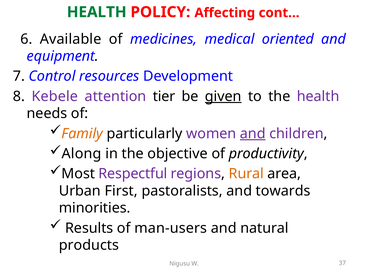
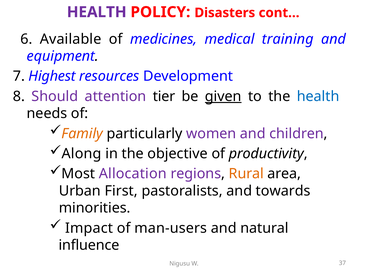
HEALTH colour: green -> purple (97, 12)
Affecting: Affecting -> Disasters (225, 13)
oriented: oriented -> training (288, 39)
Control: Control -> Highest (52, 76)
Kebele: Kebele -> Should (55, 96)
health colour: purple -> blue (318, 96)
and underline: present -> none (253, 134)
Respectful: Respectful -> Allocation (133, 174)
Results: Results -> Impact (89, 228)
products: products -> influence (89, 245)
